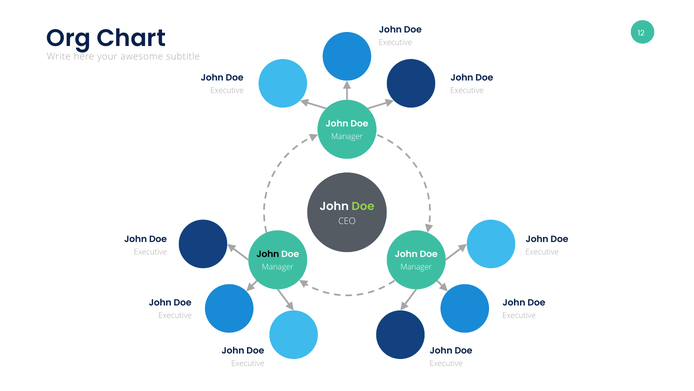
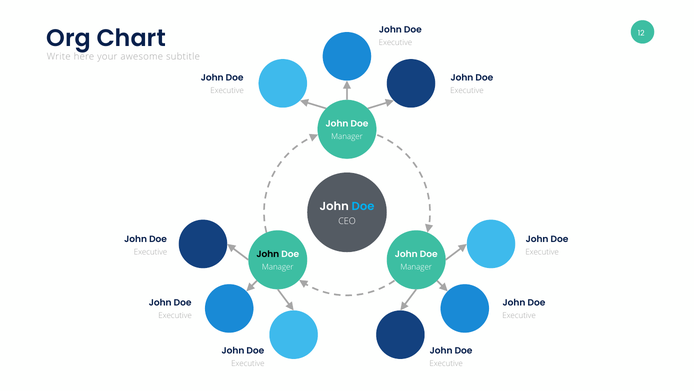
Doe colour: light green -> light blue (363, 206)
